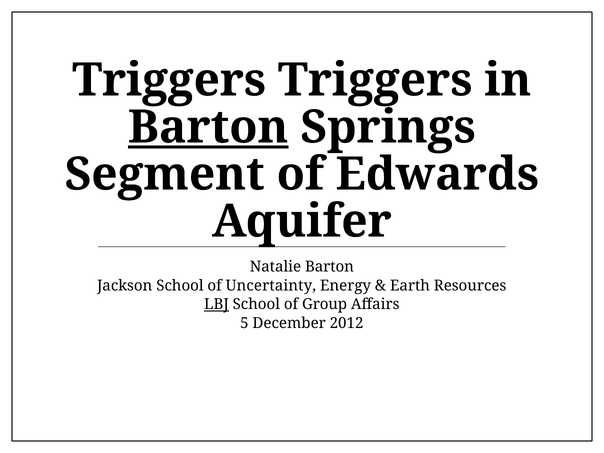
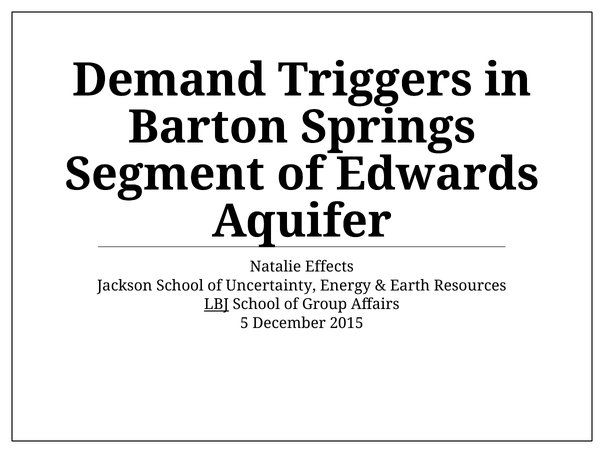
Triggers: Triggers -> Demand (169, 80)
Barton underline: present -> none (208, 127)
Natalie Barton: Barton -> Effects (329, 267)
2012: 2012 -> 2015 (347, 323)
